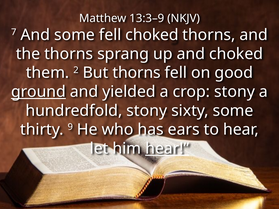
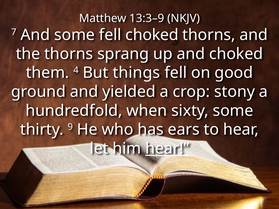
2: 2 -> 4 (76, 70)
But thorns: thorns -> things (136, 73)
ground underline: present -> none (38, 92)
hundredfold stony: stony -> when (147, 111)
